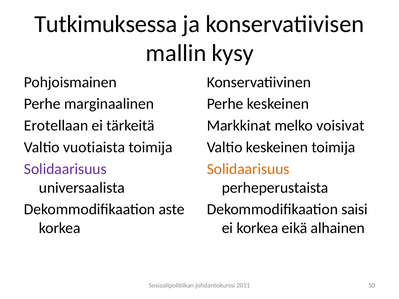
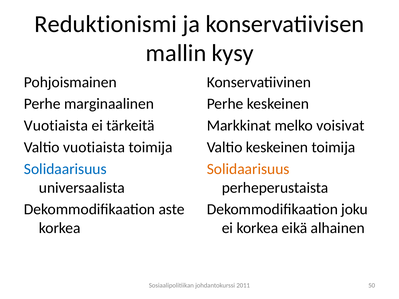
Tutkimuksessa: Tutkimuksessa -> Reduktionismi (106, 24)
Erotellaan: Erotellaan -> Vuotiaista (56, 126)
Solidaarisuus colour: purple -> blue (65, 169)
saisi: saisi -> joku (355, 210)
